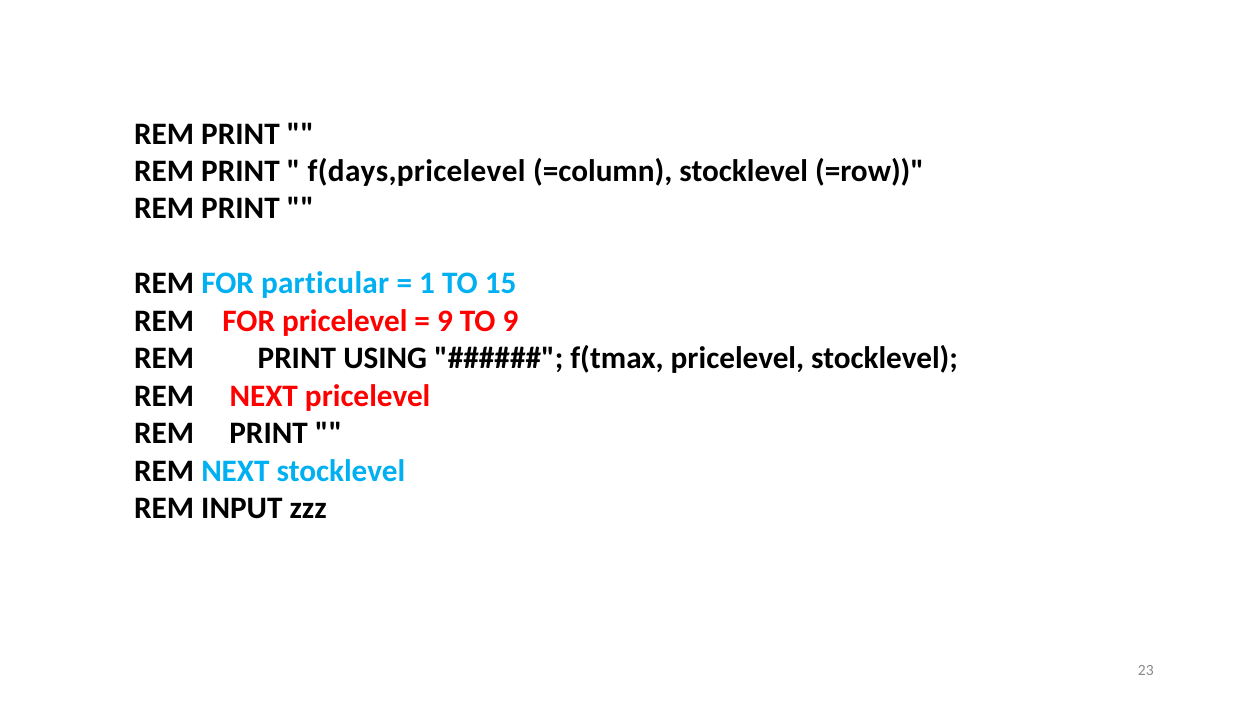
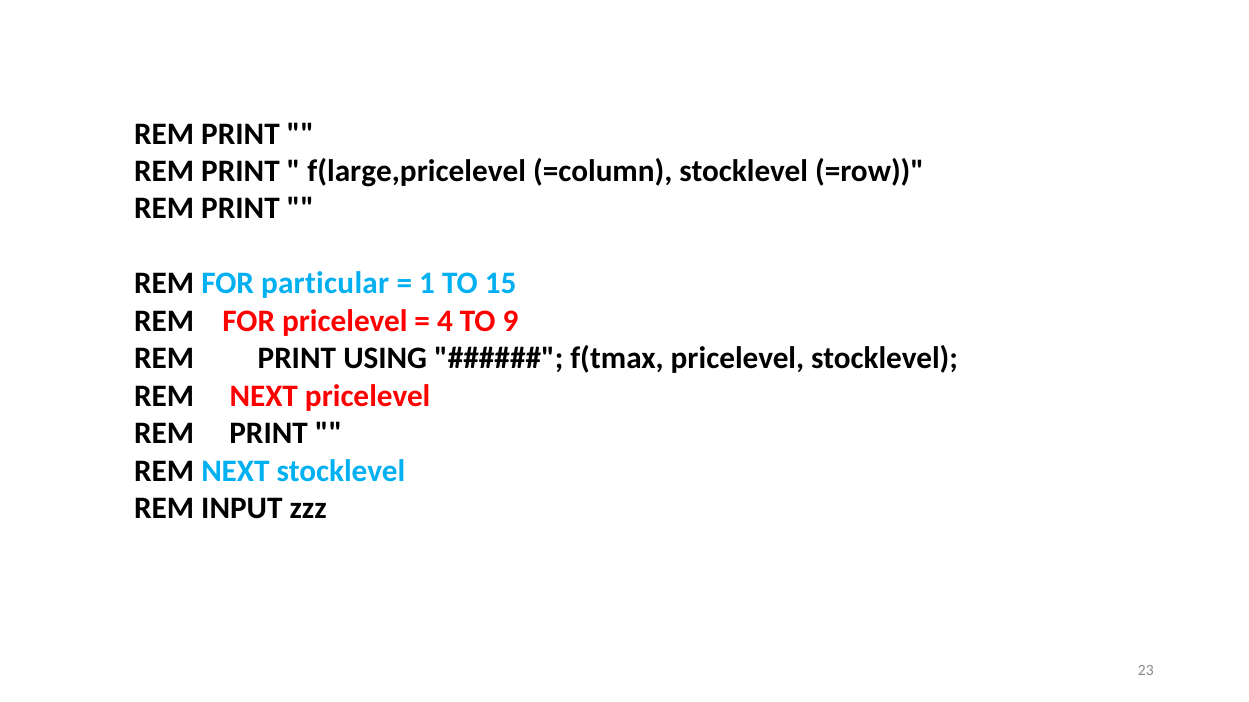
f(days,pricelevel: f(days,pricelevel -> f(large,pricelevel (417, 171)
9: 9 -> 4 (445, 321)
